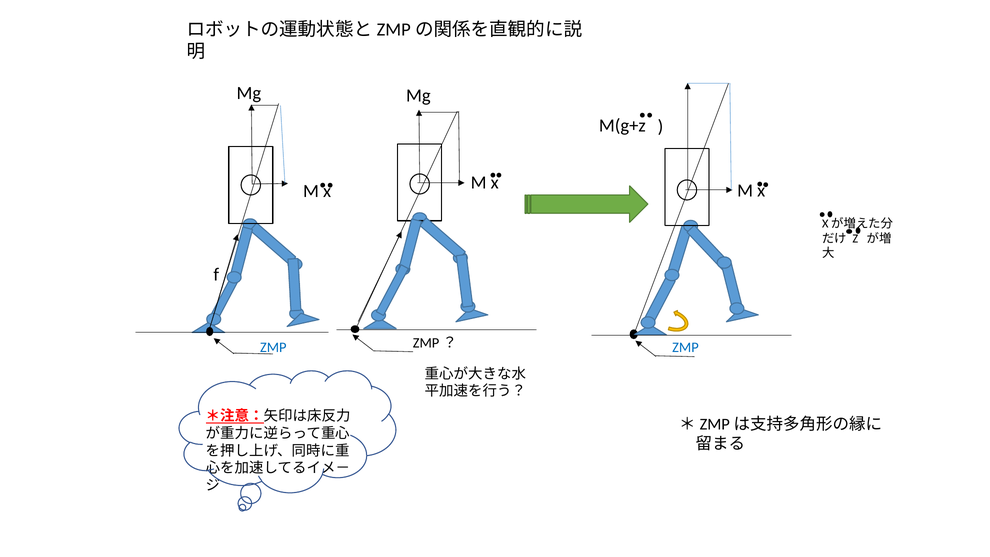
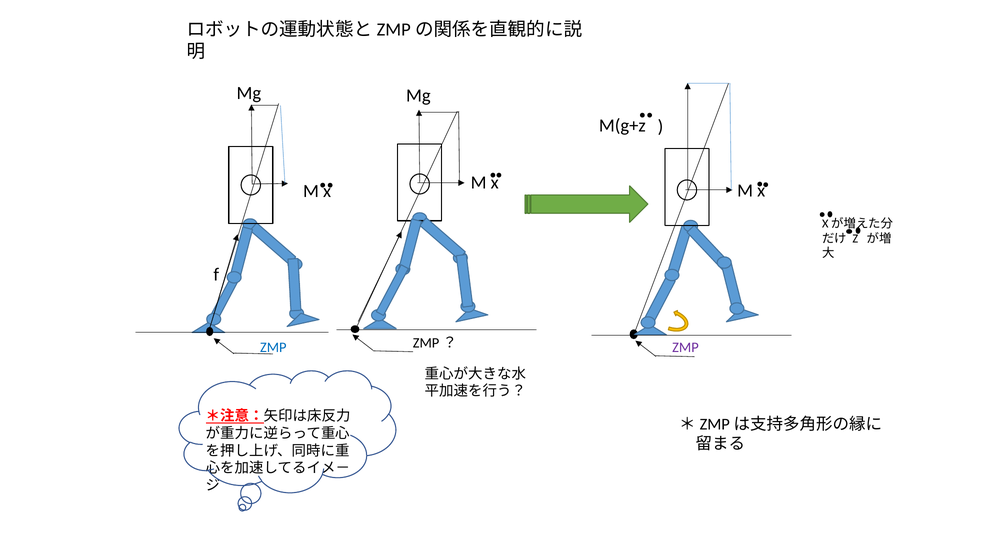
ZMP colour: blue -> purple (685, 347)
